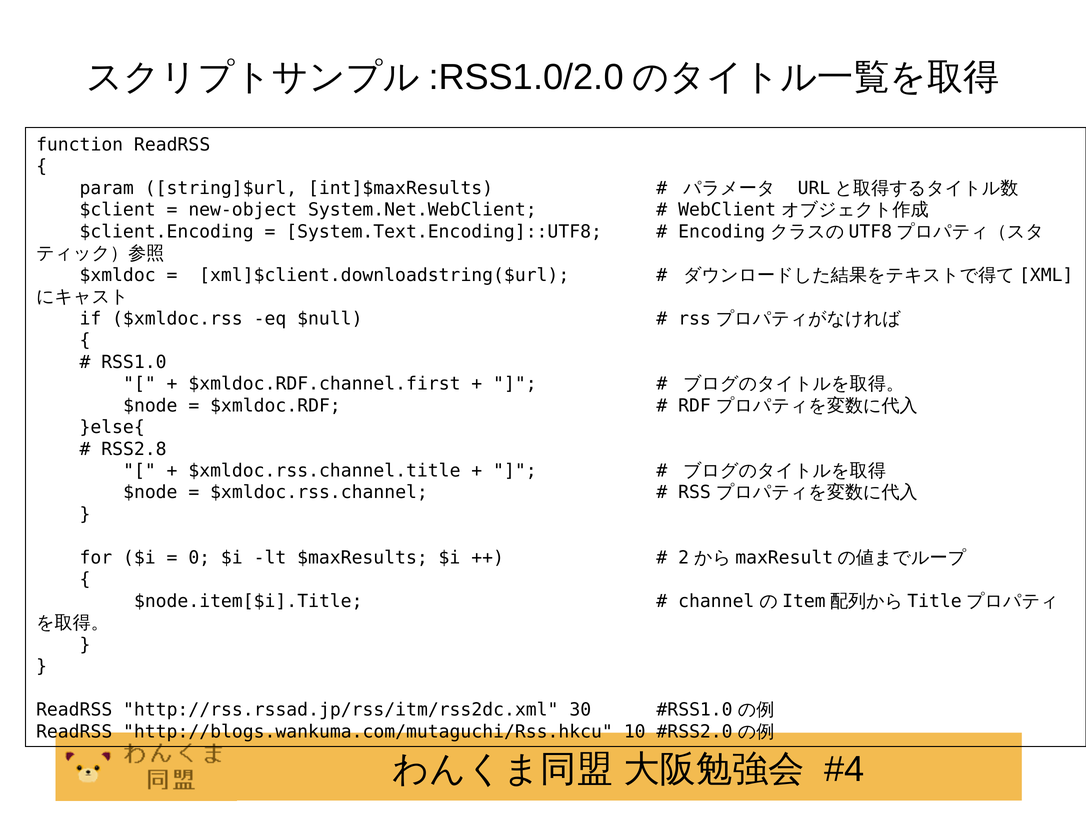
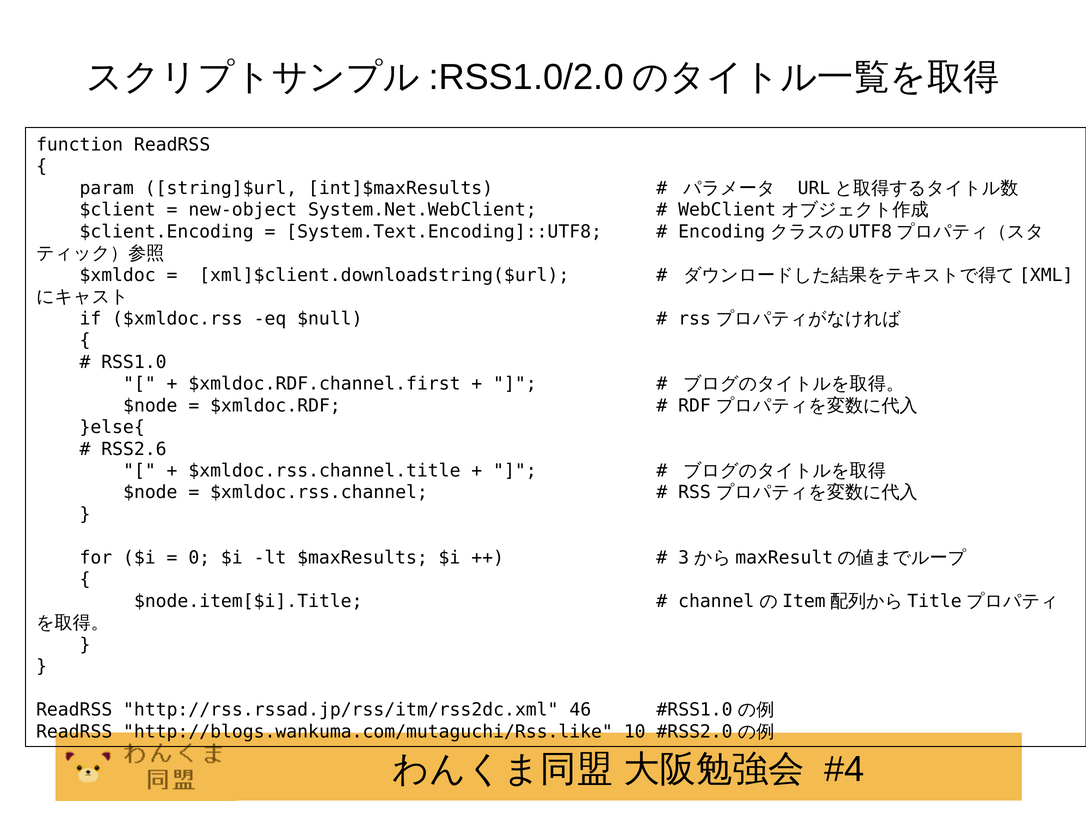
RSS2.8: RSS2.8 -> RSS2.6 (134, 449)
2: 2 -> 3 (684, 557)
30: 30 -> 46 (580, 709)
http://blogs.wankuma.com/mutaguchi/Rss.hkcu: http://blogs.wankuma.com/mutaguchi/Rss.hkcu -> http://blogs.wankuma.com/mutaguchi/Rss.like (368, 731)
